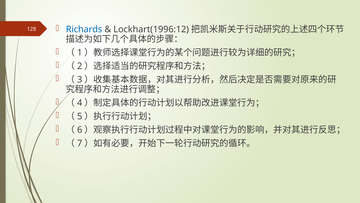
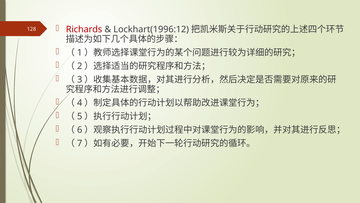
Richards colour: blue -> red (84, 29)
